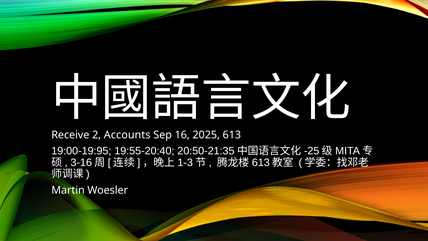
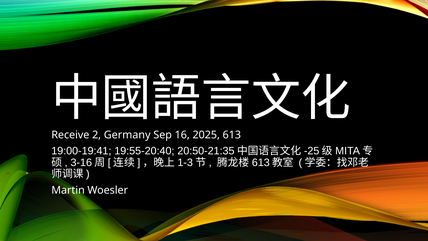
Accounts: Accounts -> Germany (127, 135)
19:00-19:95: 19:00-19:95 -> 19:00-19:41 (81, 151)
